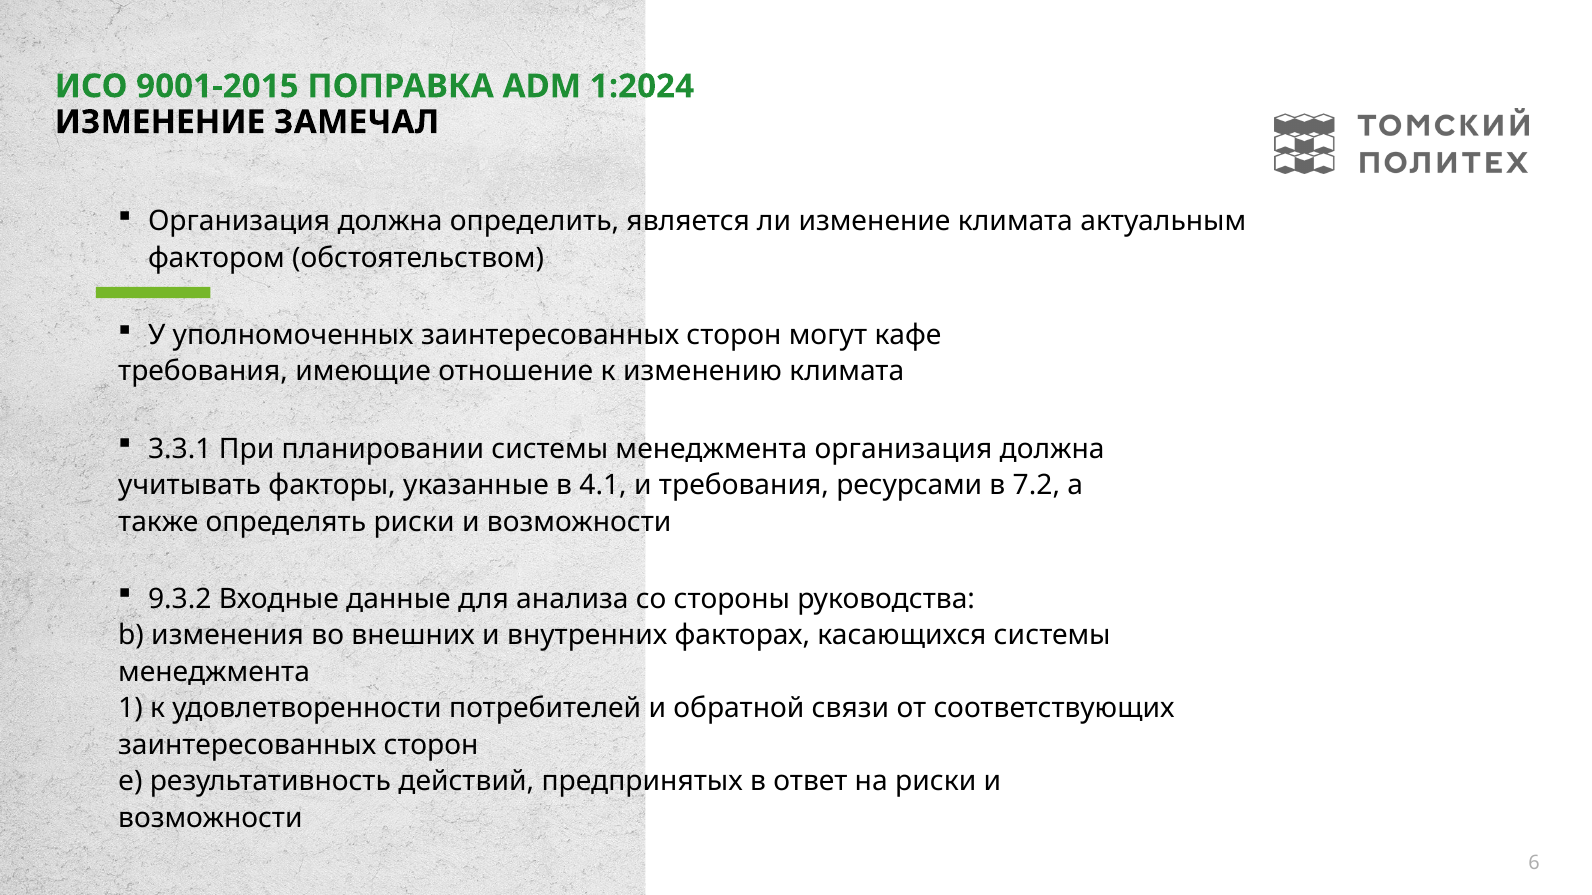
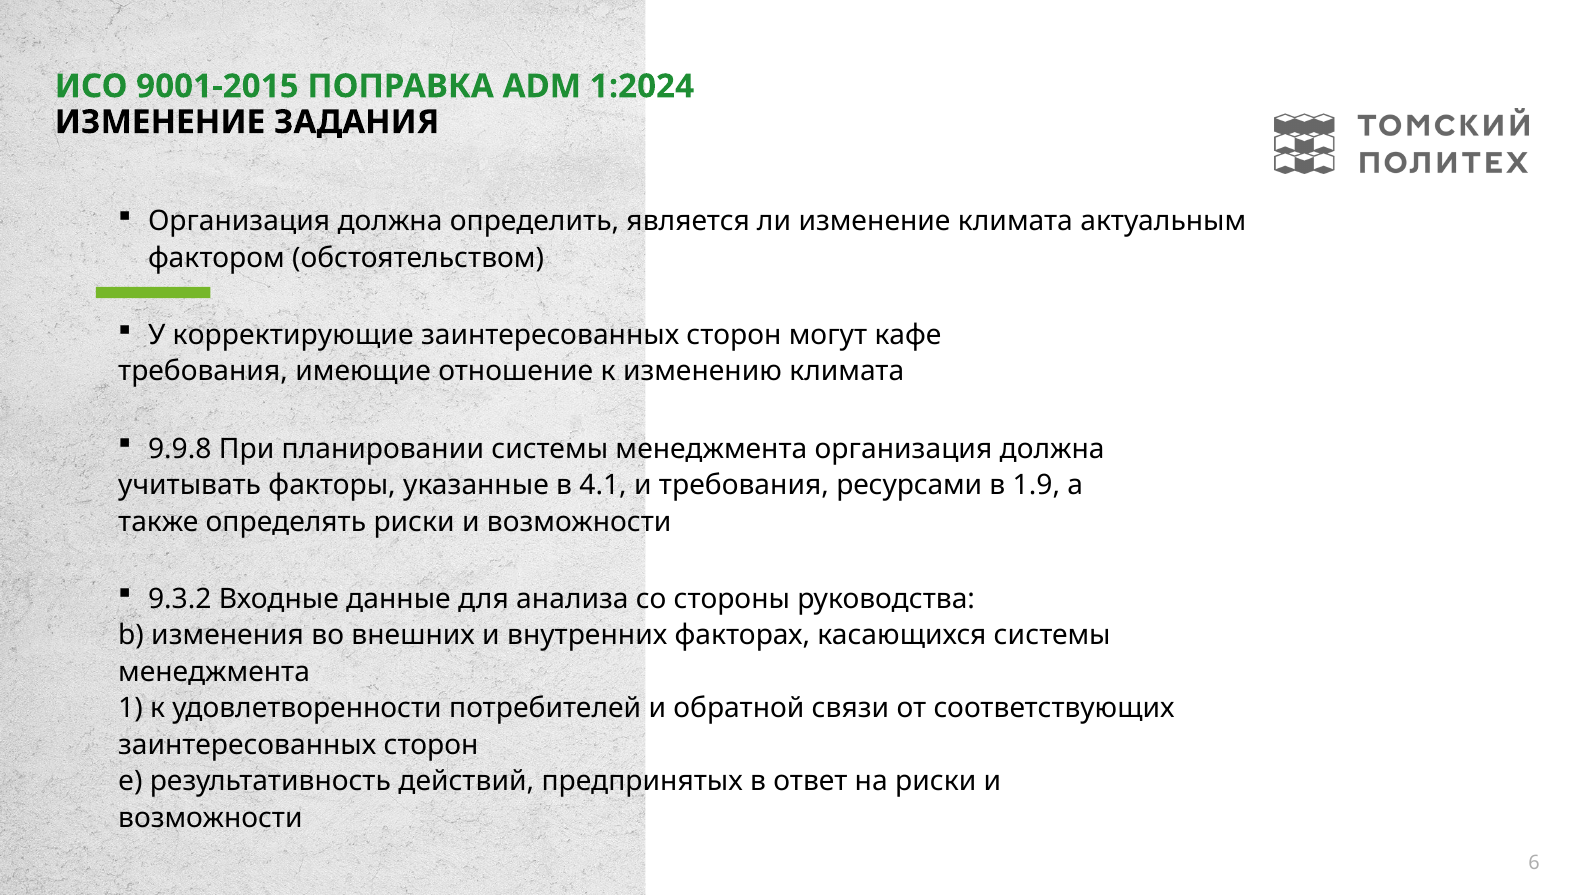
ЗАМЕЧАЛ: ЗАМЕЧАЛ -> ЗАДАНИЯ (357, 122)
уполномоченных: уполномоченных -> корректирующие (293, 335)
3.3.1: 3.3.1 -> 9.9.8 (180, 449)
7.2: 7.2 -> 1.9 (1036, 485)
